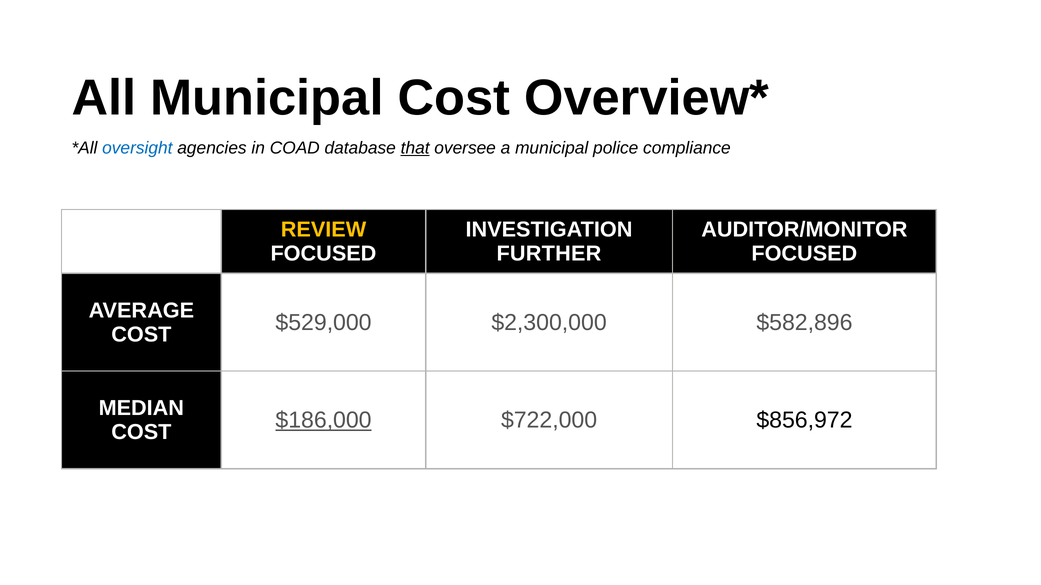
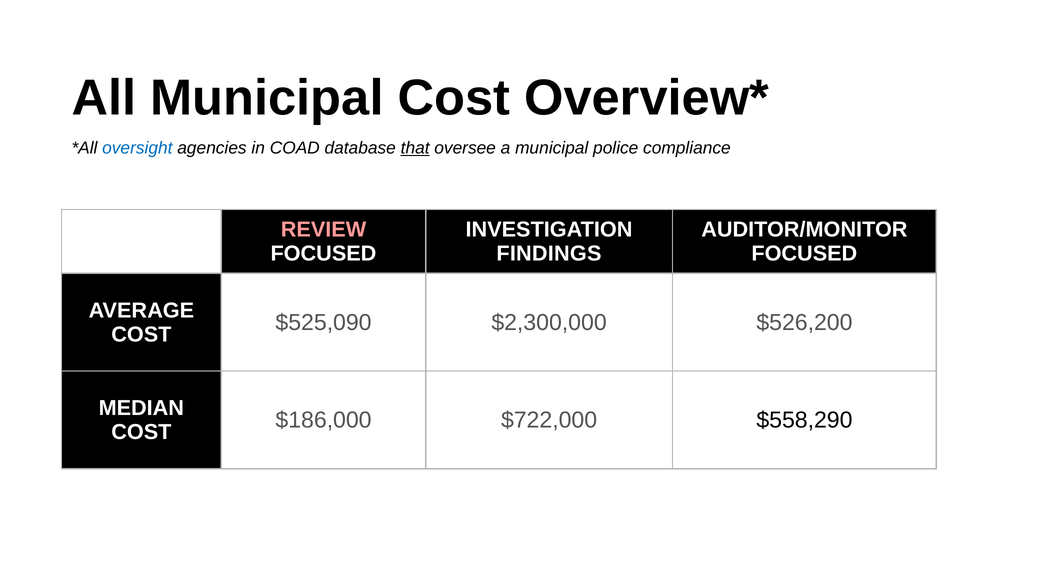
REVIEW colour: yellow -> pink (324, 230)
FURTHER: FURTHER -> FINDINGS (549, 254)
$529,000: $529,000 -> $525,090 (324, 323)
$582,896: $582,896 -> $526,200 (804, 323)
$186,000 underline: present -> none (324, 421)
$856,972: $856,972 -> $558,290 (804, 421)
